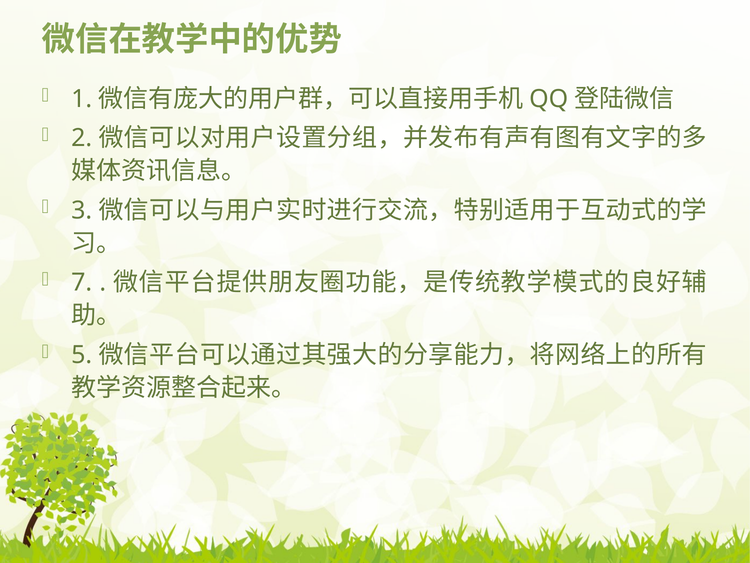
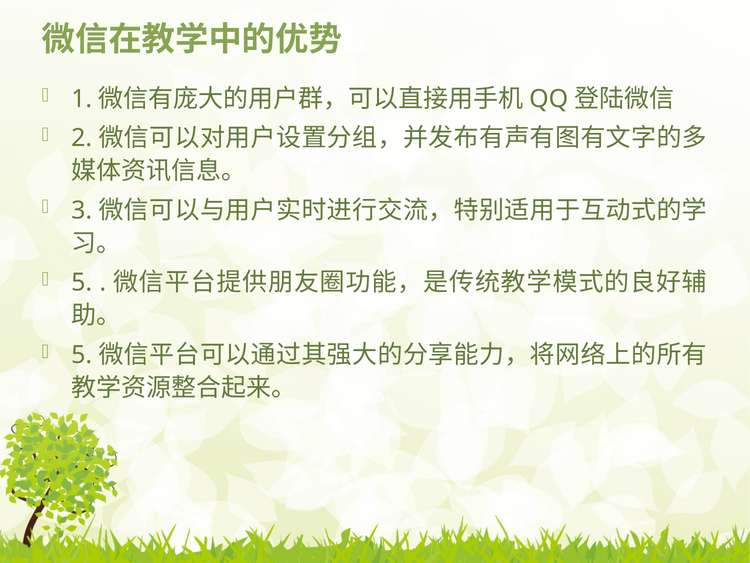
7: 7 -> 5 (82, 282)
